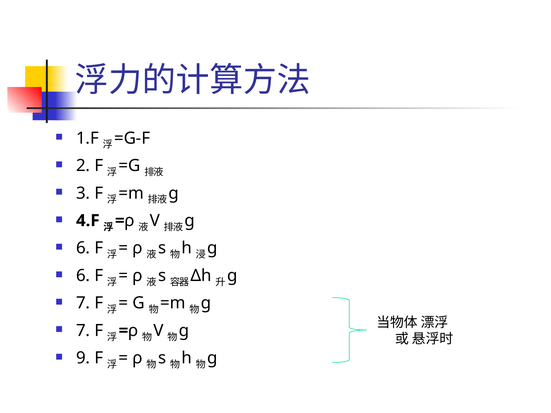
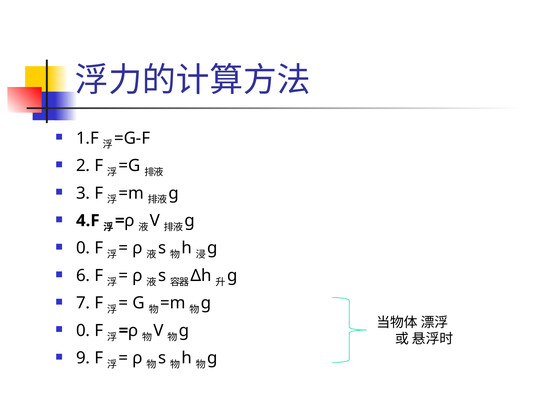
6: 6 -> 0 (83, 248)
7: 7 -> 0 (83, 331)
